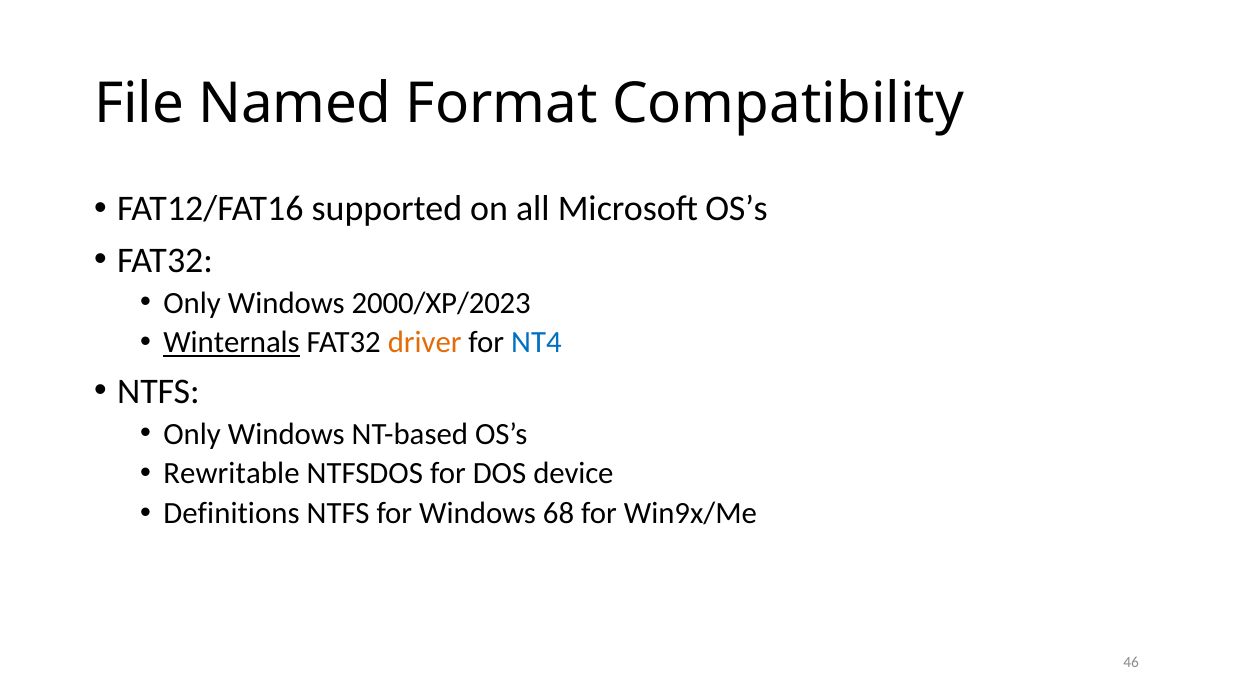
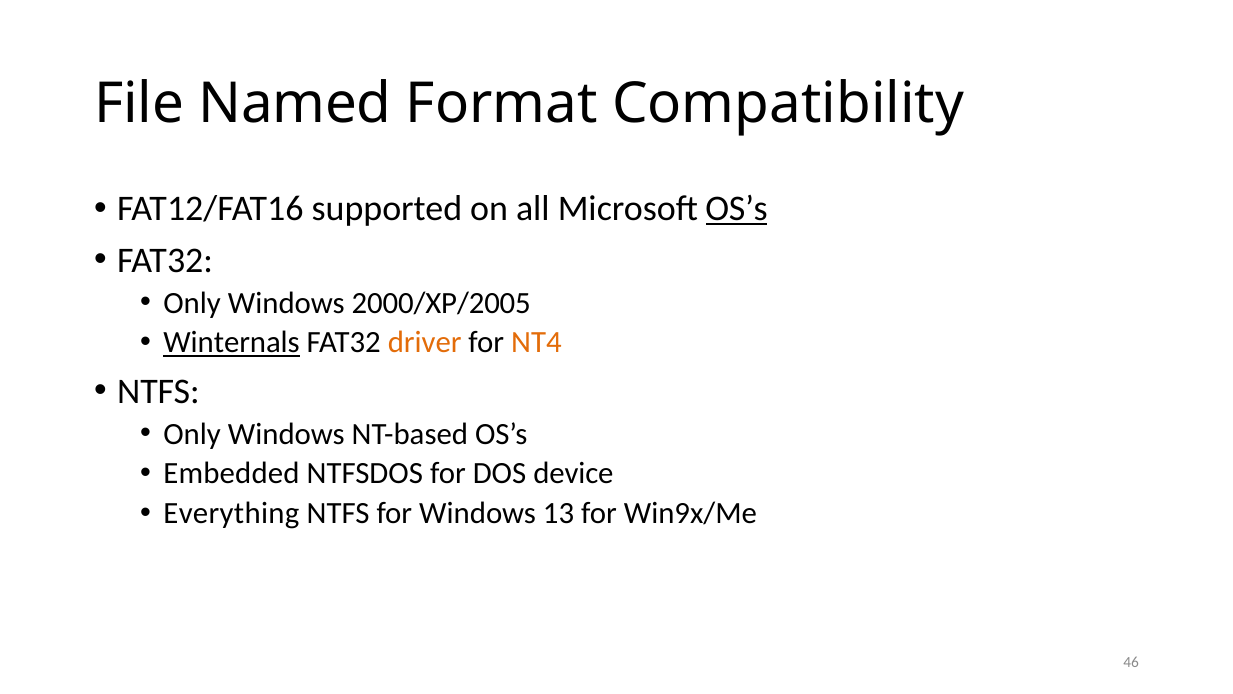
OS’s underline: none -> present (737, 208)
2000/XP/2023: 2000/XP/2023 -> 2000/XP/2005 (441, 303)
NT4 colour: blue -> orange (536, 342)
Rewritable: Rewritable -> Embedded (231, 473)
Definitions: Definitions -> Everything (231, 513)
68: 68 -> 13 (559, 513)
